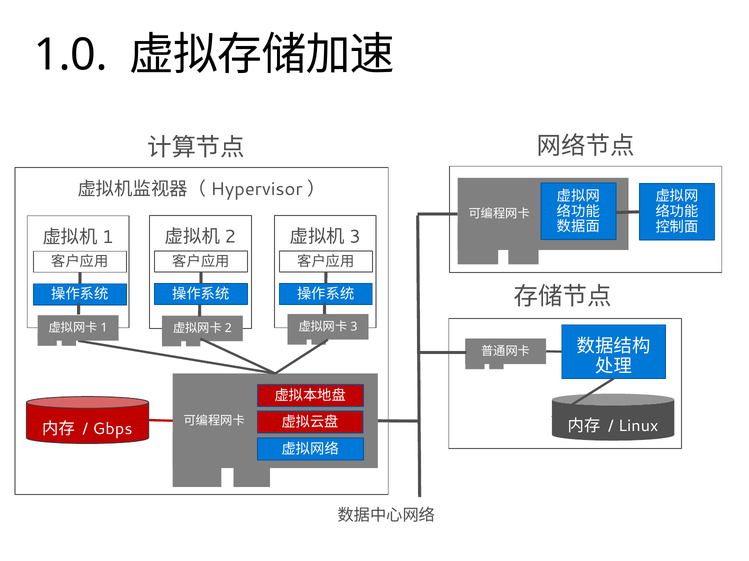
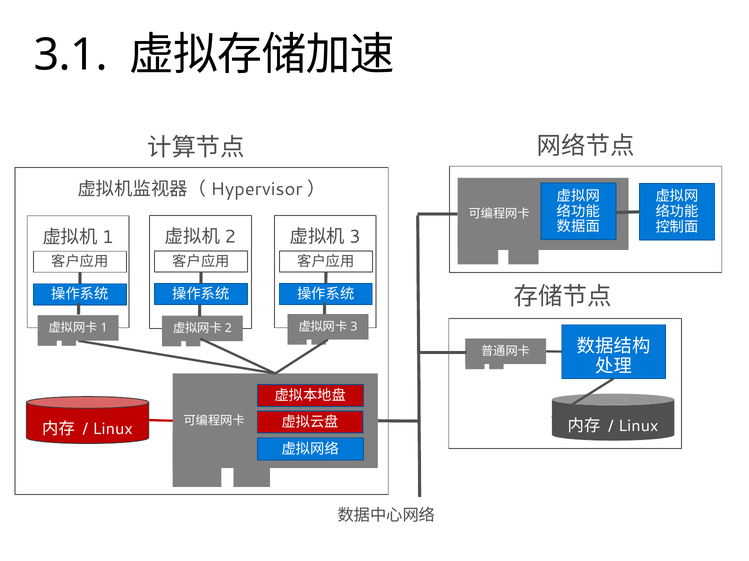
1.0: 1.0 -> 3.1 (71, 55)
Gbps: Gbps -> Linux (113, 429)
